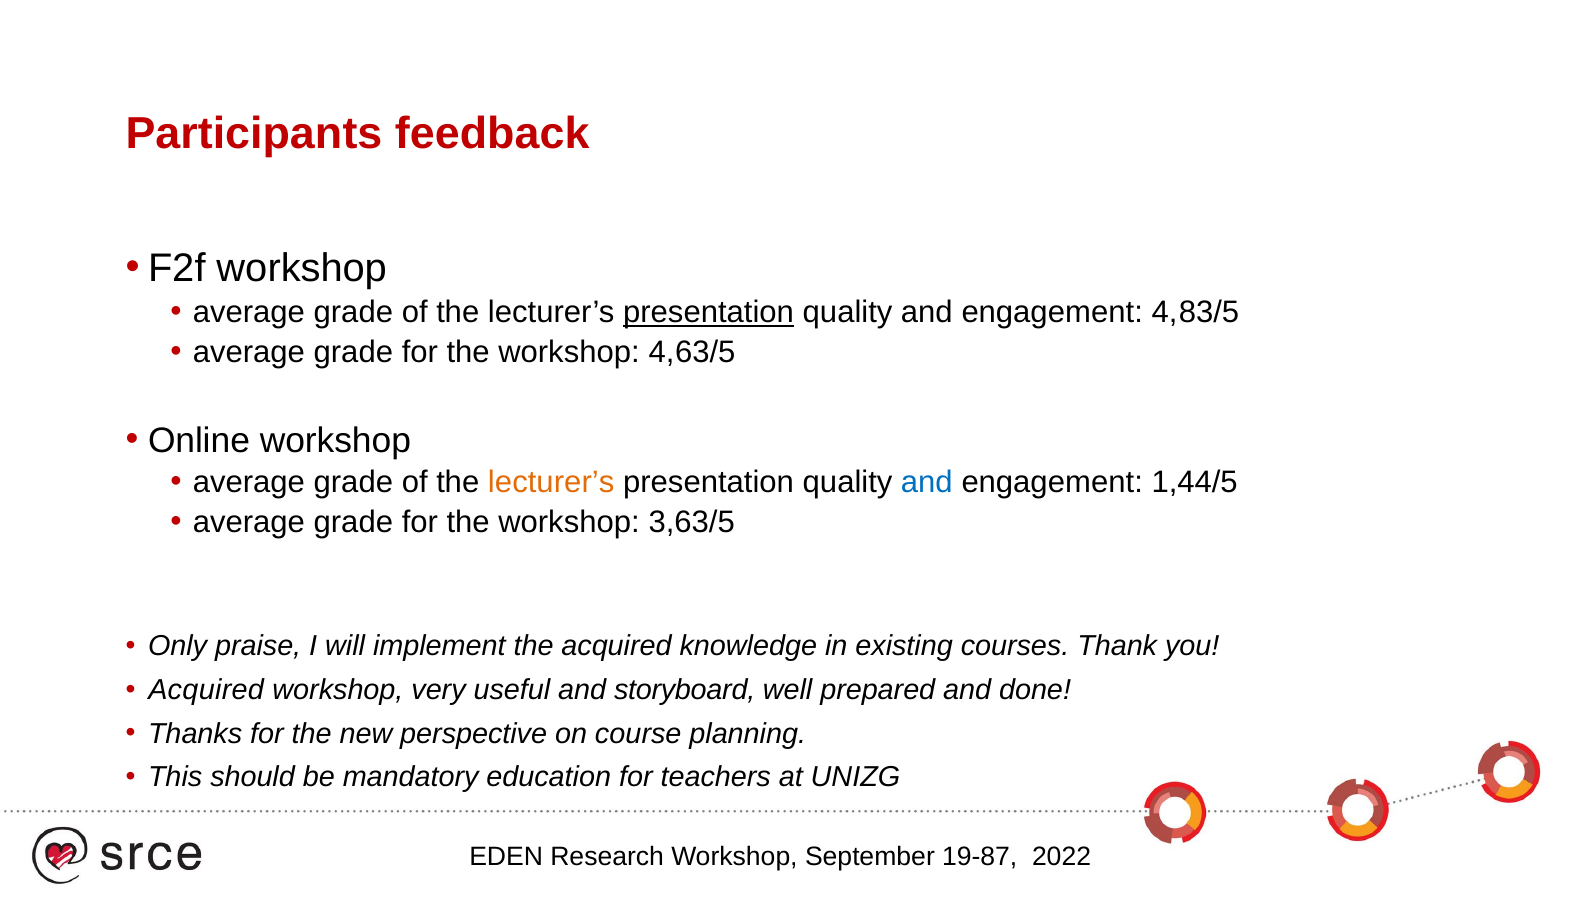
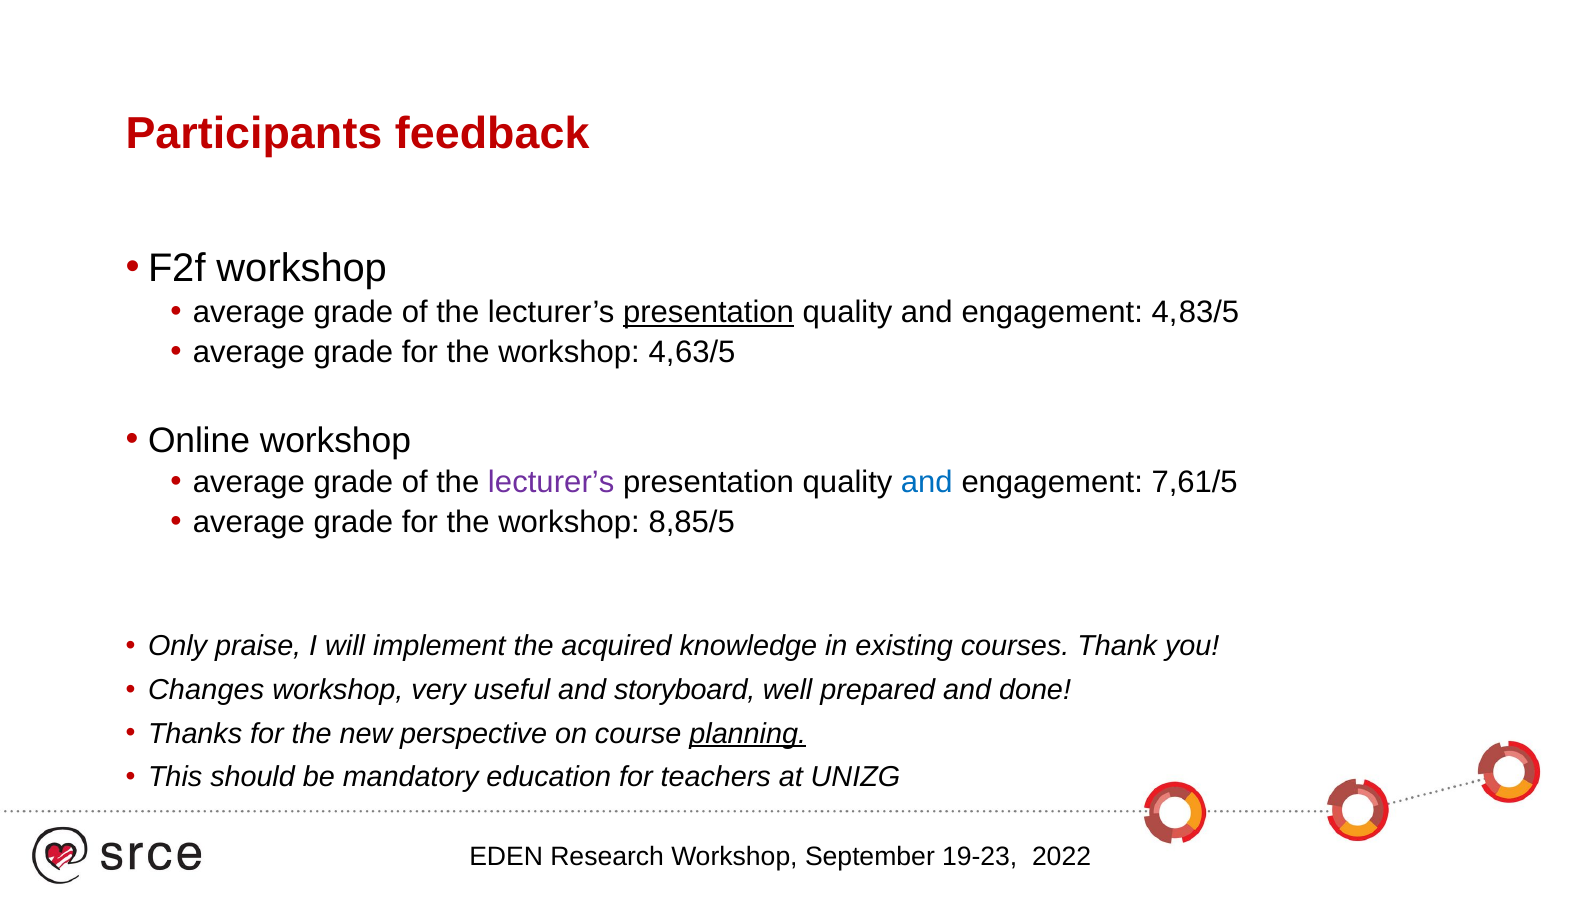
lecturer’s colour: orange -> purple (551, 483)
1,44/5: 1,44/5 -> 7,61/5 (1195, 483)
3,63/5: 3,63/5 -> 8,85/5 (692, 522)
Acquired: Acquired -> Changes (206, 690)
planning underline: none -> present (748, 734)
19-87: 19-87 -> 19-23 (980, 857)
